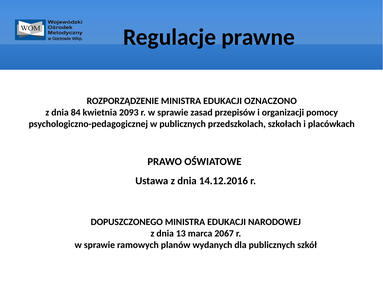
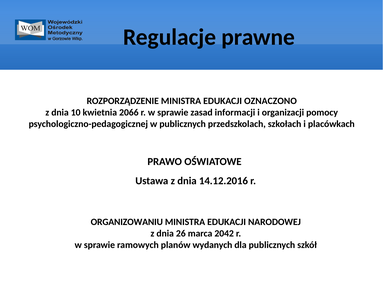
84: 84 -> 10 (76, 112)
2093: 2093 -> 2066 (129, 112)
przepisów: przepisów -> informacji (235, 112)
DOPUSZCZONEGO: DOPUSZCZONEGO -> ORGANIZOWANIU (127, 221)
13: 13 -> 26 (181, 233)
2067: 2067 -> 2042 (224, 233)
